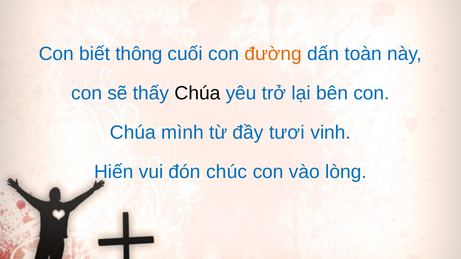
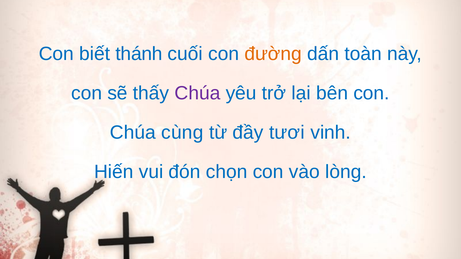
thông: thông -> thánh (139, 54)
Chúa colour: black -> purple (197, 93)
mình: mình -> cùng (182, 133)
chúc: chúc -> chọn (227, 172)
